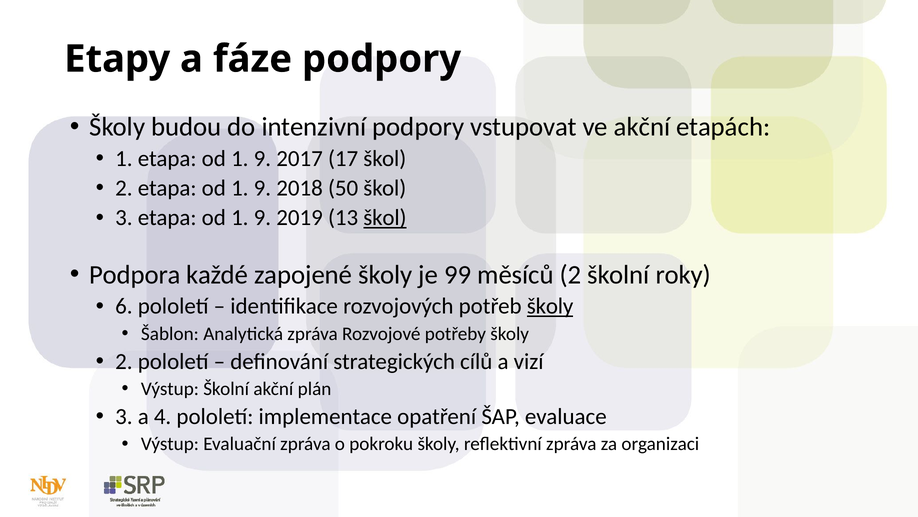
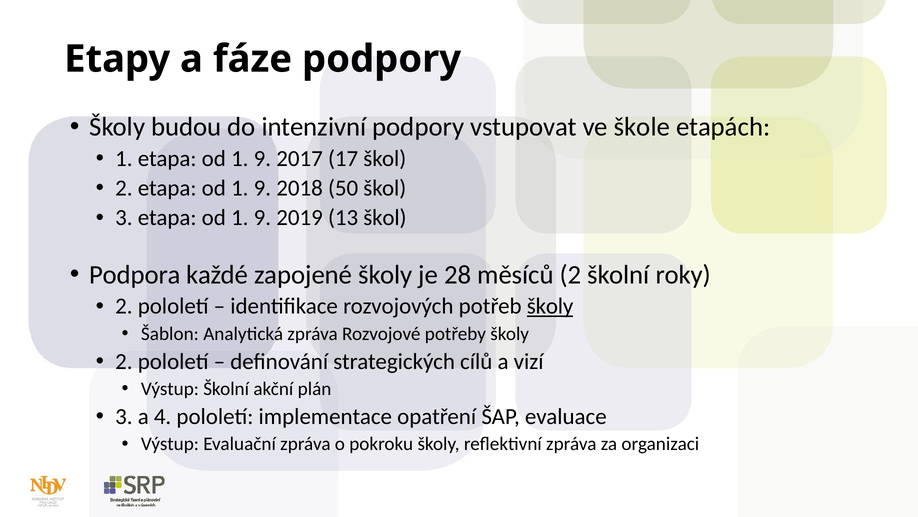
ve akční: akční -> škole (642, 127)
škol underline: present -> none (385, 218)
99: 99 -> 28 (458, 274)
6: 6 -> 2 (124, 306)
